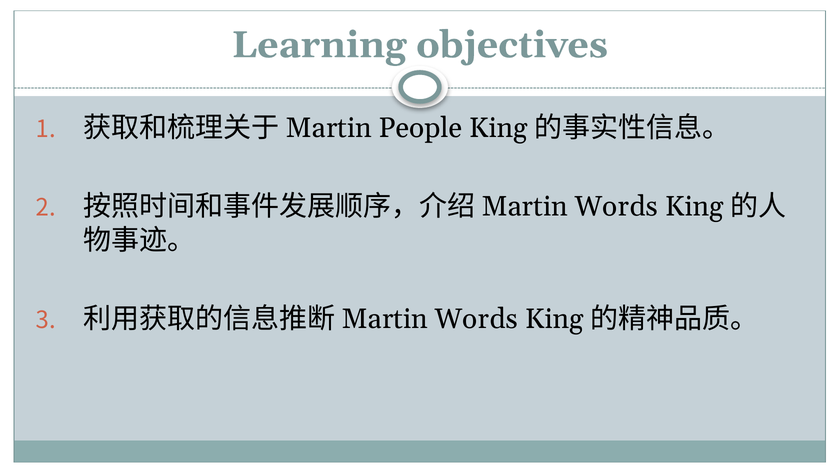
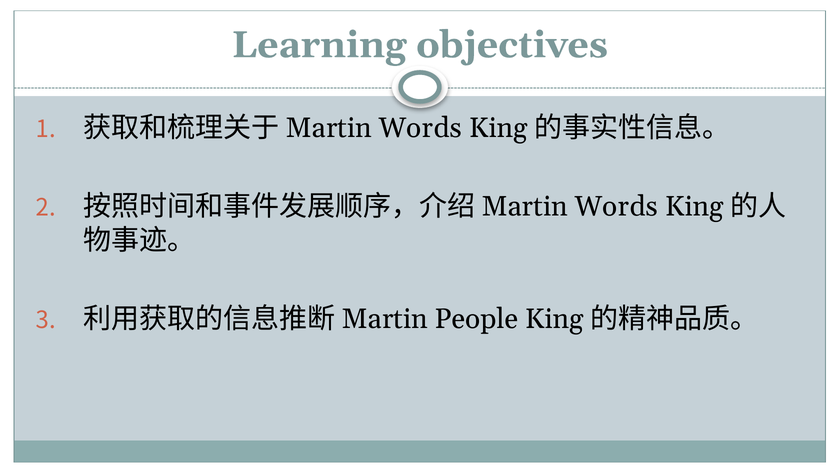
People: People -> Words (420, 128)
Words: Words -> People (476, 318)
